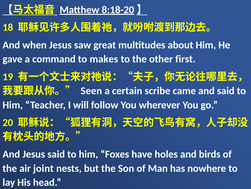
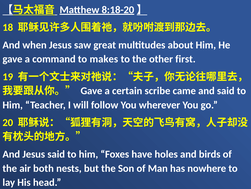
Seen: Seen -> Gave (91, 90)
joint: joint -> both (43, 168)
